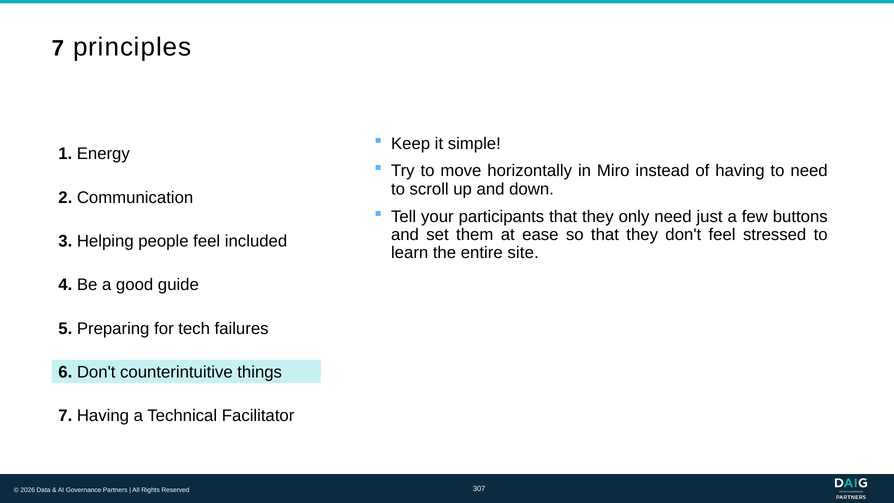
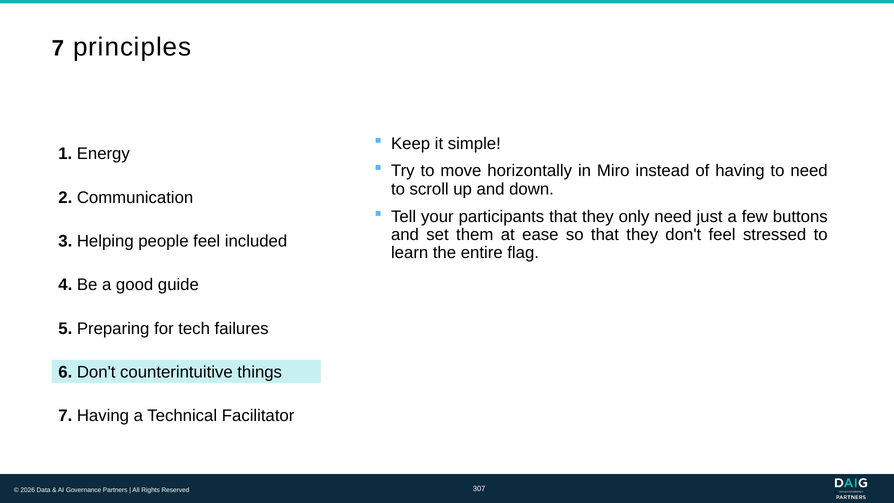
site: site -> flag (523, 253)
